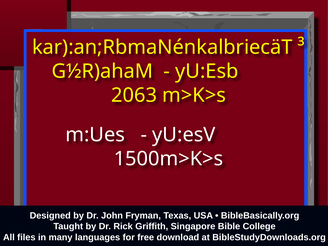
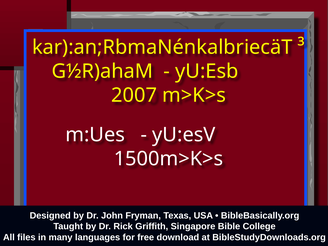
2063: 2063 -> 2007 (134, 95)
